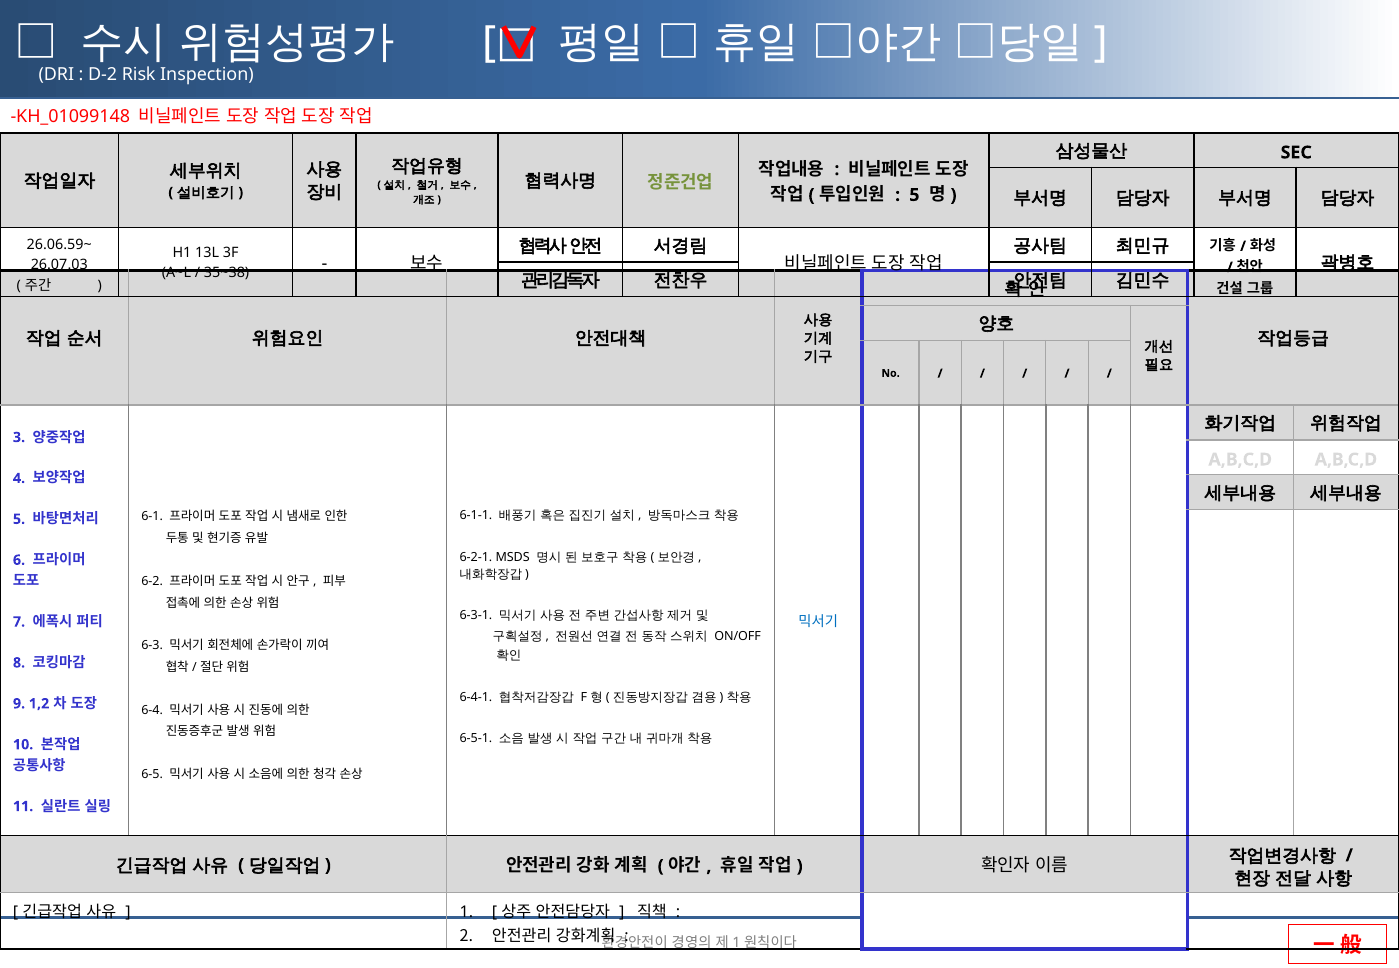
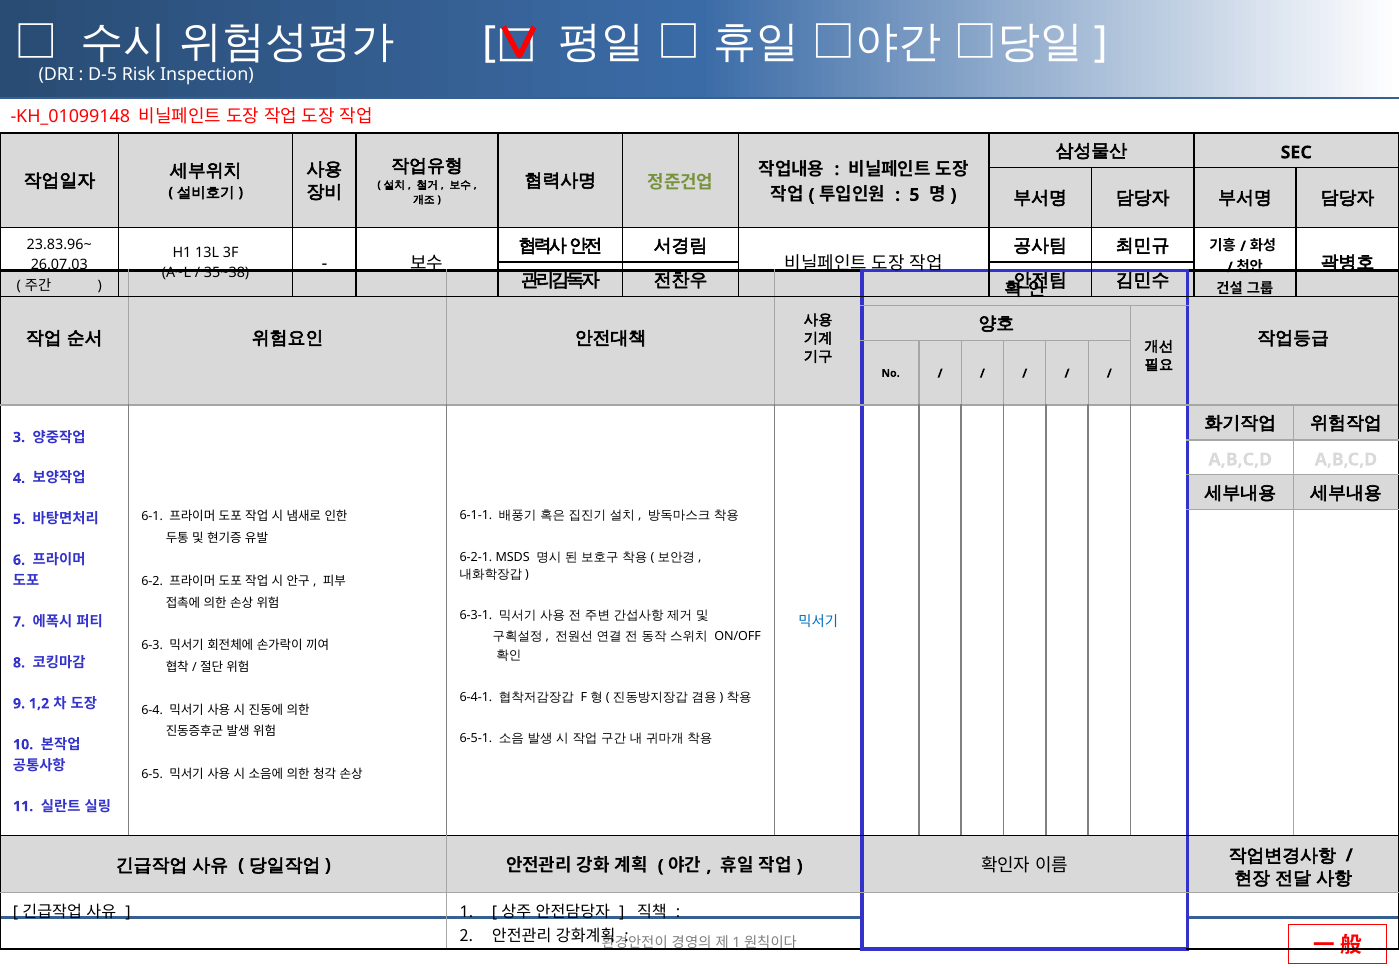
D-2: D-2 -> D-5 (103, 74)
26.06.59~: 26.06.59~ -> 23.83.96~ (59, 245)
